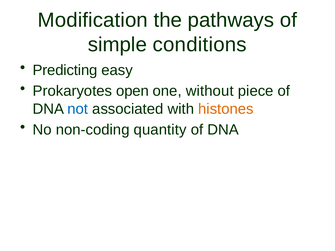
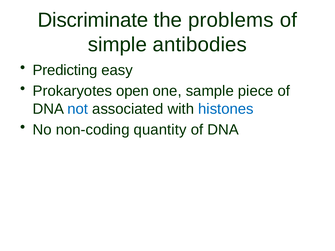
Modification: Modification -> Discriminate (93, 20)
pathways: pathways -> problems (231, 20)
conditions: conditions -> antibodies (200, 45)
without: without -> sample (210, 91)
histones colour: orange -> blue (226, 109)
